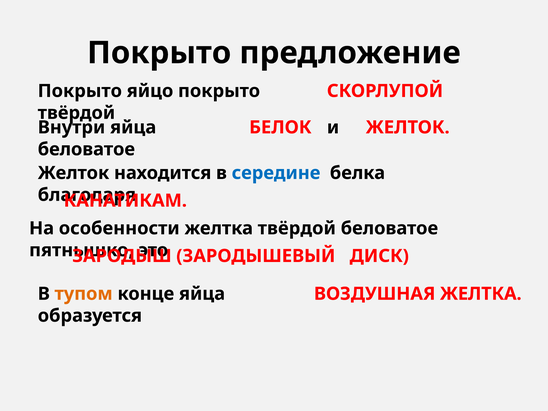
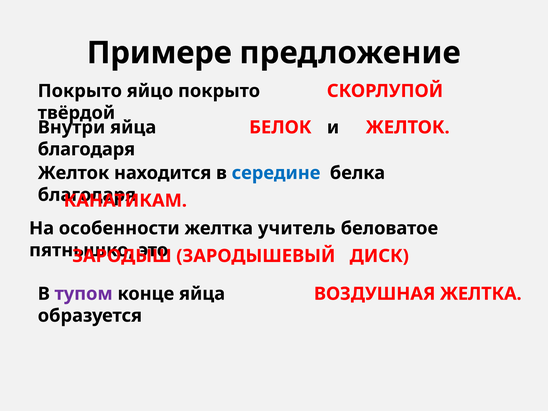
Покрыто: Покрыто -> Примере (159, 53)
беловатое: беловатое -> благодаря (86, 149)
желтка твёрдой: твёрдой -> учитель (297, 228)
тупом colour: orange -> purple (84, 294)
